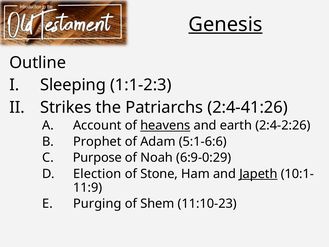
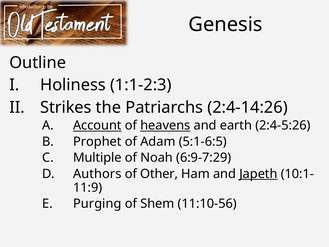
Genesis underline: present -> none (226, 25)
Sleeping: Sleeping -> Holiness (73, 85)
2:4-41:26: 2:4-41:26 -> 2:4-14:26 (248, 107)
Account underline: none -> present (97, 125)
2:4-2:26: 2:4-2:26 -> 2:4-5:26 (283, 125)
5:1-6:6: 5:1-6:6 -> 5:1-6:5 (203, 141)
Purpose: Purpose -> Multiple (97, 158)
6:9-0:29: 6:9-0:29 -> 6:9-7:29 (204, 158)
Election: Election -> Authors (97, 174)
Stone: Stone -> Other (159, 174)
11:10-23: 11:10-23 -> 11:10-56 (207, 203)
